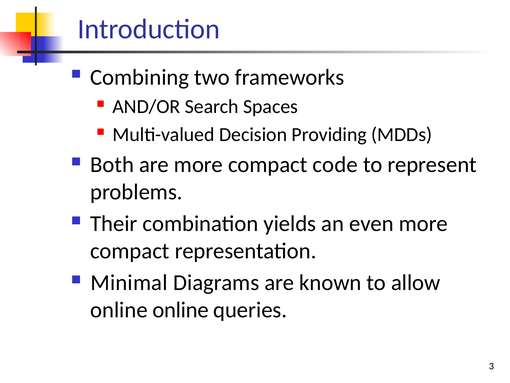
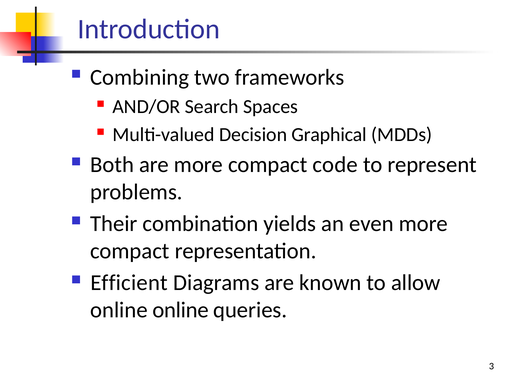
Providing: Providing -> Graphical (329, 134)
Minimal: Minimal -> Efficient (129, 282)
